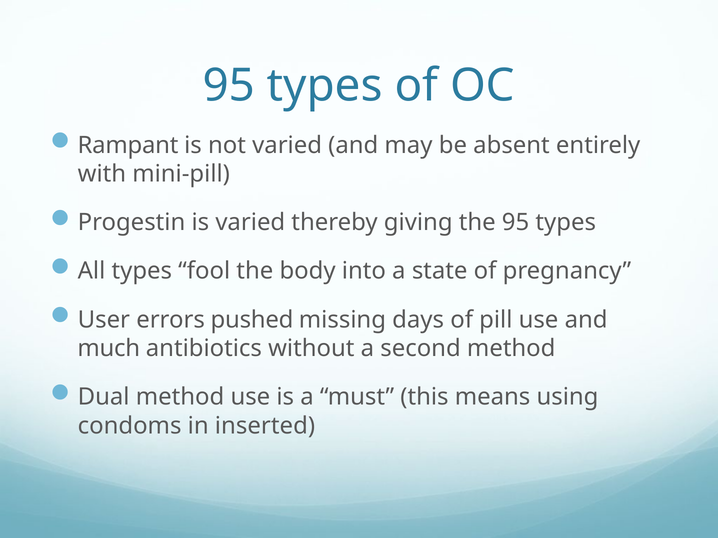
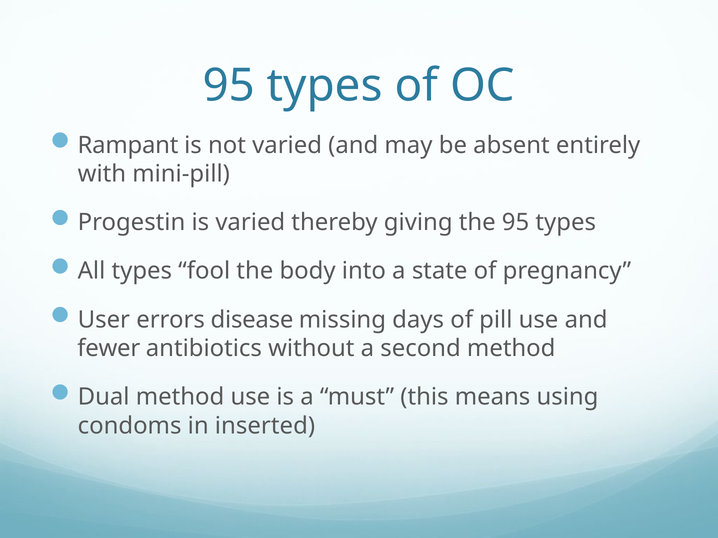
pushed: pushed -> disease (252, 320)
much: much -> fewer (109, 349)
